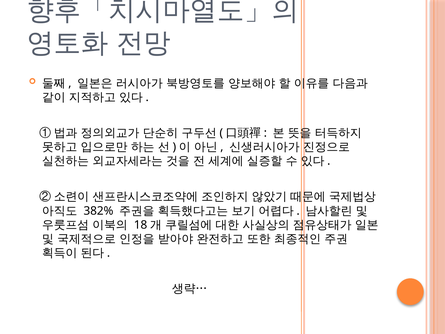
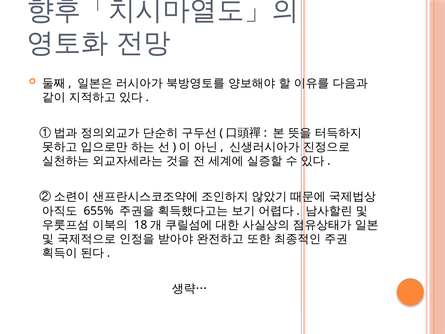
382%: 382% -> 655% (98, 211)
